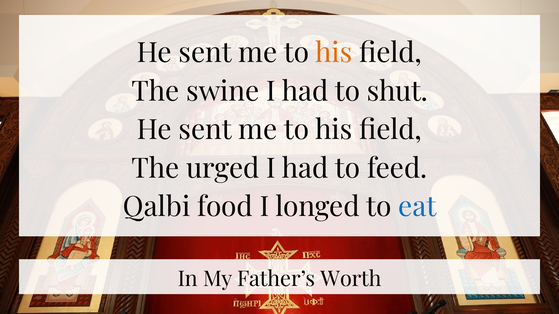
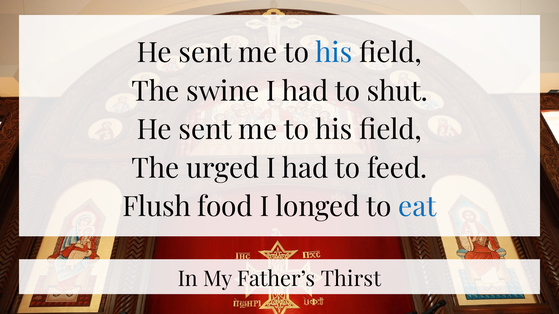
his colour: orange -> blue (334, 53)
Qalbi: Qalbi -> Flush (157, 207)
Worth: Worth -> Thirst (351, 280)
